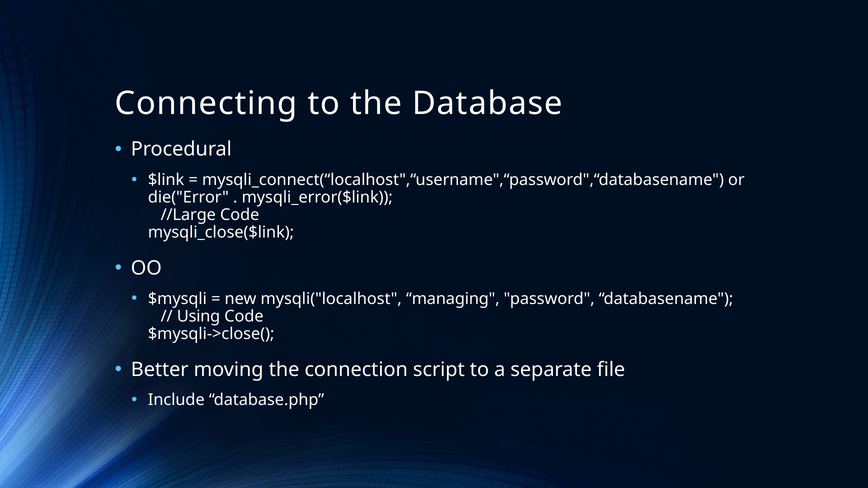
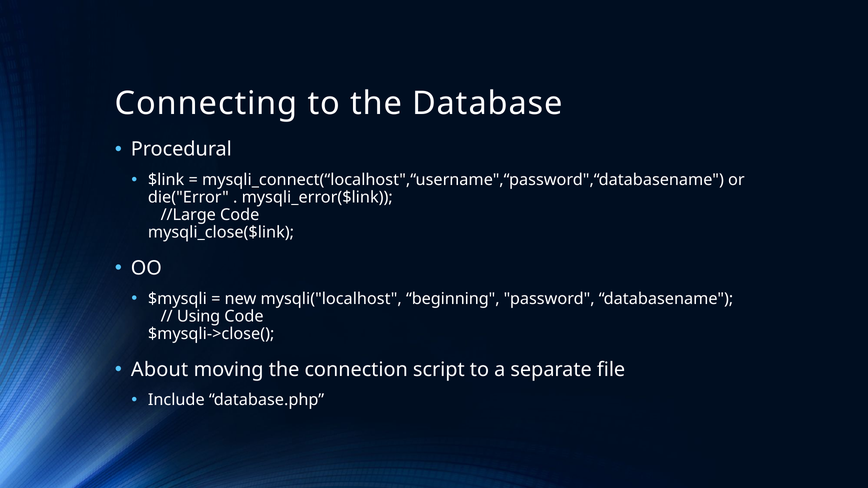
managing: managing -> beginning (453, 299)
Better: Better -> About (160, 370)
